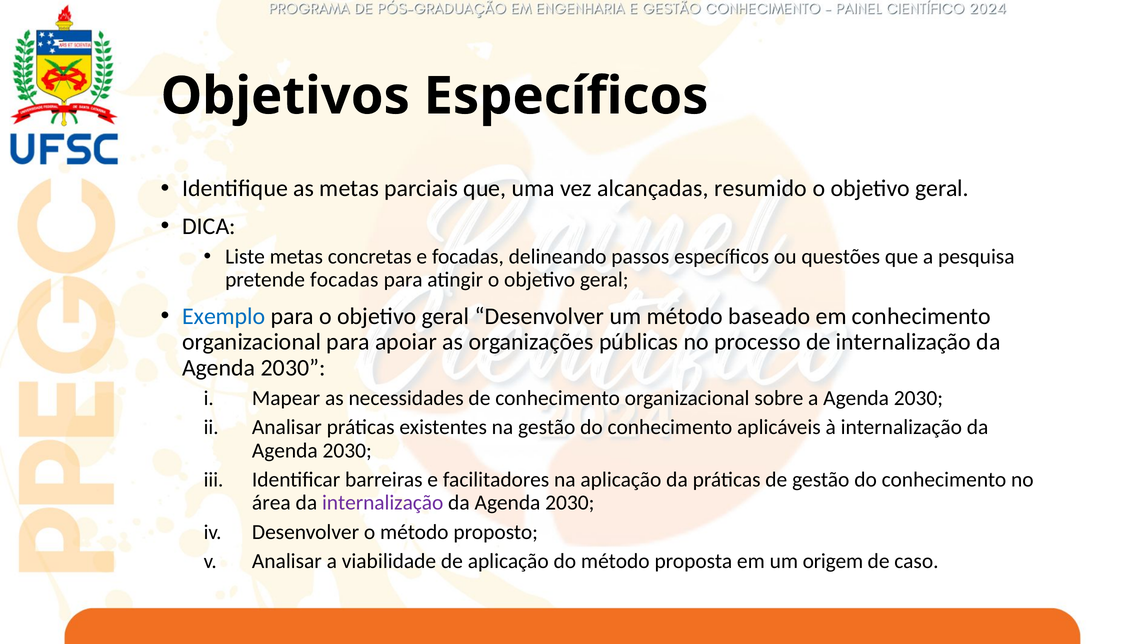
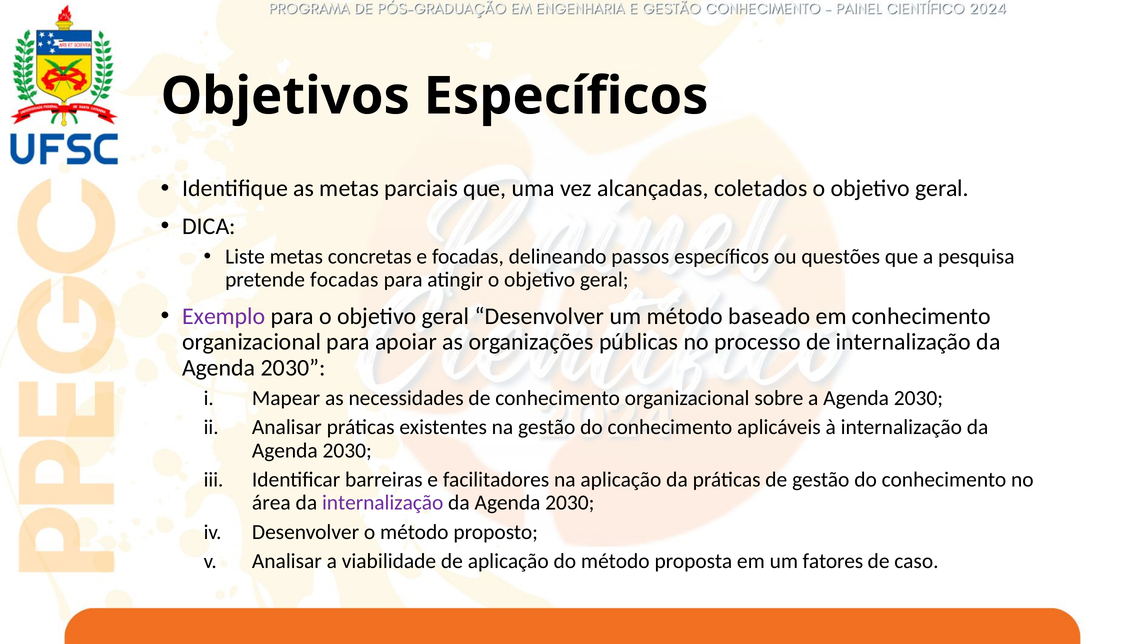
resumido: resumido -> coletados (761, 188)
Exemplo colour: blue -> purple (224, 316)
origem: origem -> fatores (833, 561)
